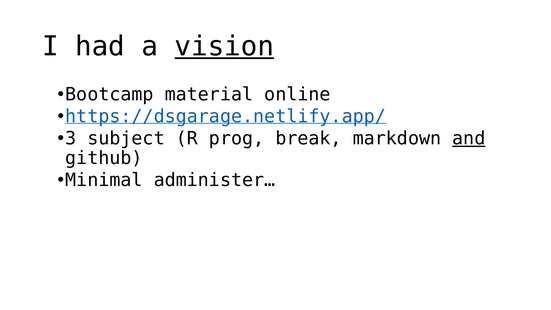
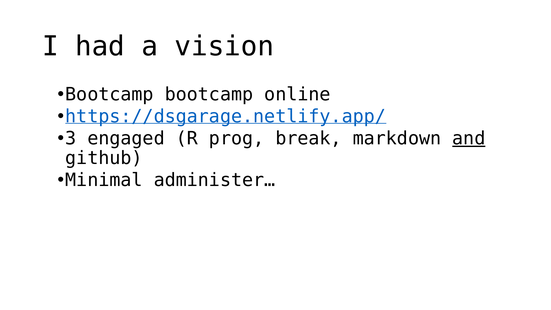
vision underline: present -> none (224, 46)
Bootcamp material: material -> bootcamp (209, 94)
subject: subject -> engaged (126, 138)
